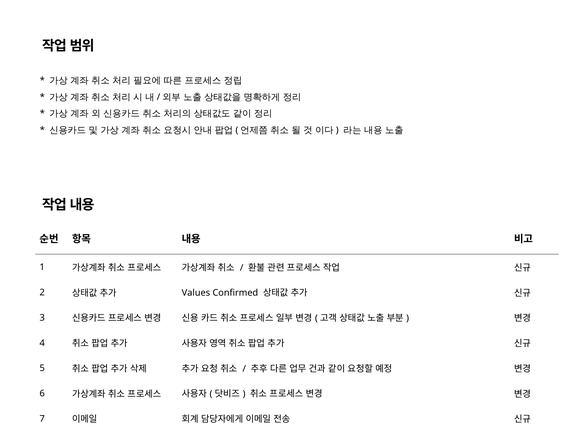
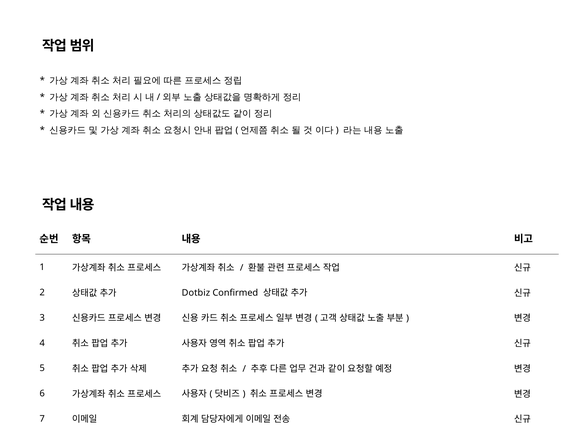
Values: Values -> Dotbiz (196, 293)
